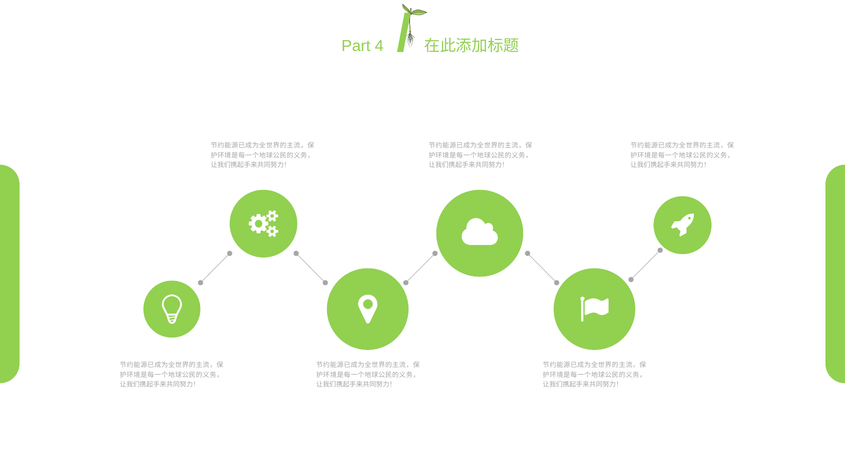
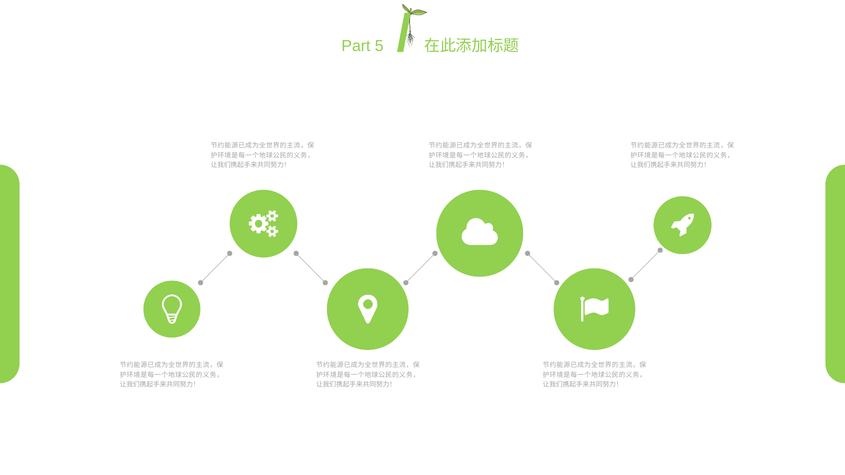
4: 4 -> 5 (379, 46)
